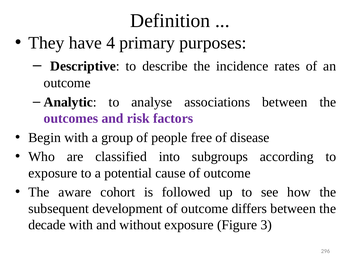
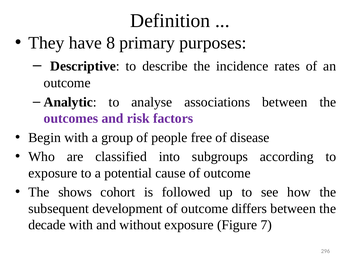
4: 4 -> 8 (111, 43)
aware: aware -> shows (75, 192)
3: 3 -> 7 (266, 225)
